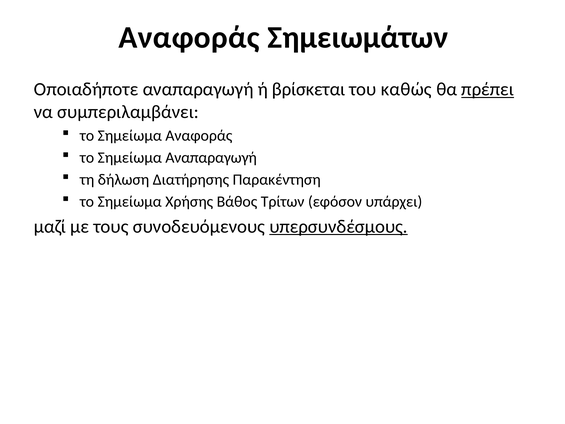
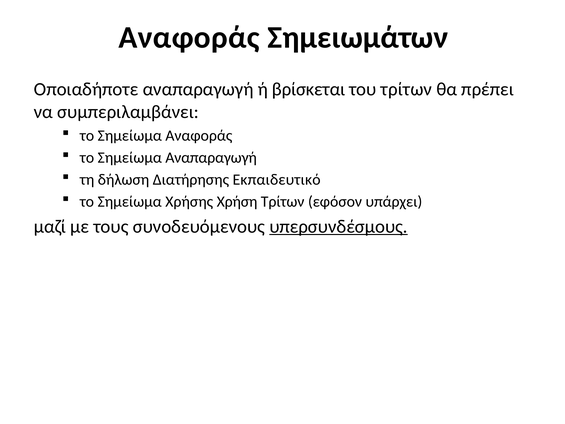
του καθώς: καθώς -> τρίτων (406, 89)
πρέπει underline: present -> none (488, 89)
Παρακέντηση: Παρακέντηση -> Εκπαιδευτικό (277, 180)
Βάθος: Βάθος -> Χρήση (237, 202)
